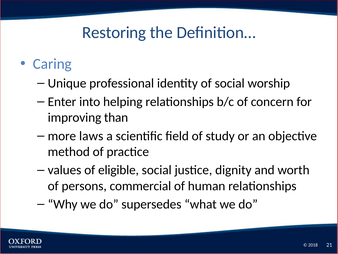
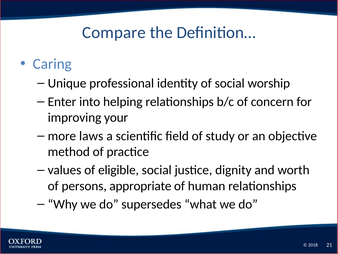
Restoring: Restoring -> Compare (114, 32)
than: than -> your (116, 117)
commercial: commercial -> appropriate (140, 186)
